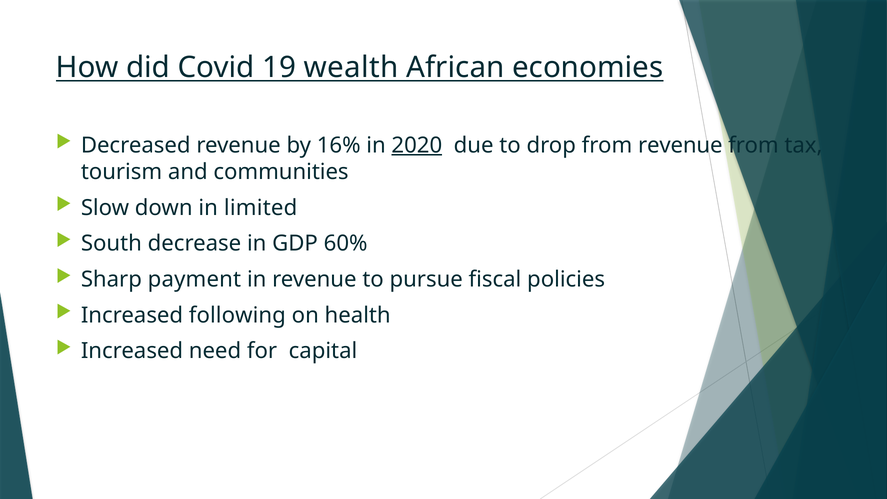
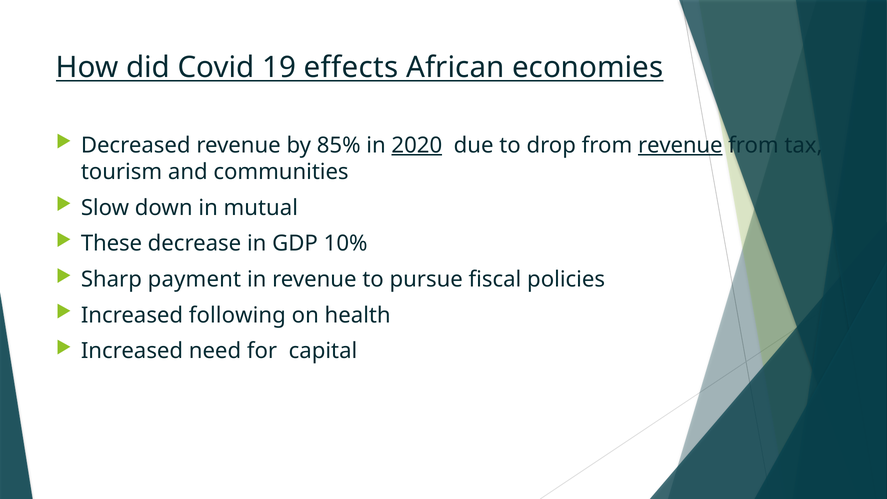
wealth: wealth -> effects (351, 67)
16%: 16% -> 85% (339, 145)
revenue underline: none -> present (680, 145)
limited: limited -> mutual (261, 208)
South: South -> These (111, 244)
60%: 60% -> 10% (346, 244)
